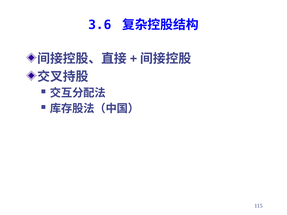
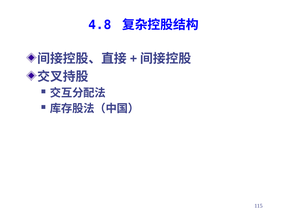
3.6: 3.6 -> 4.8 (100, 25)
